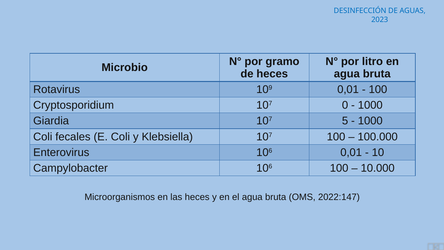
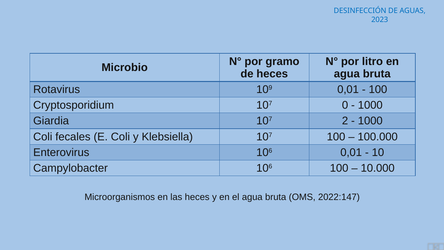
5: 5 -> 2 (345, 121)
